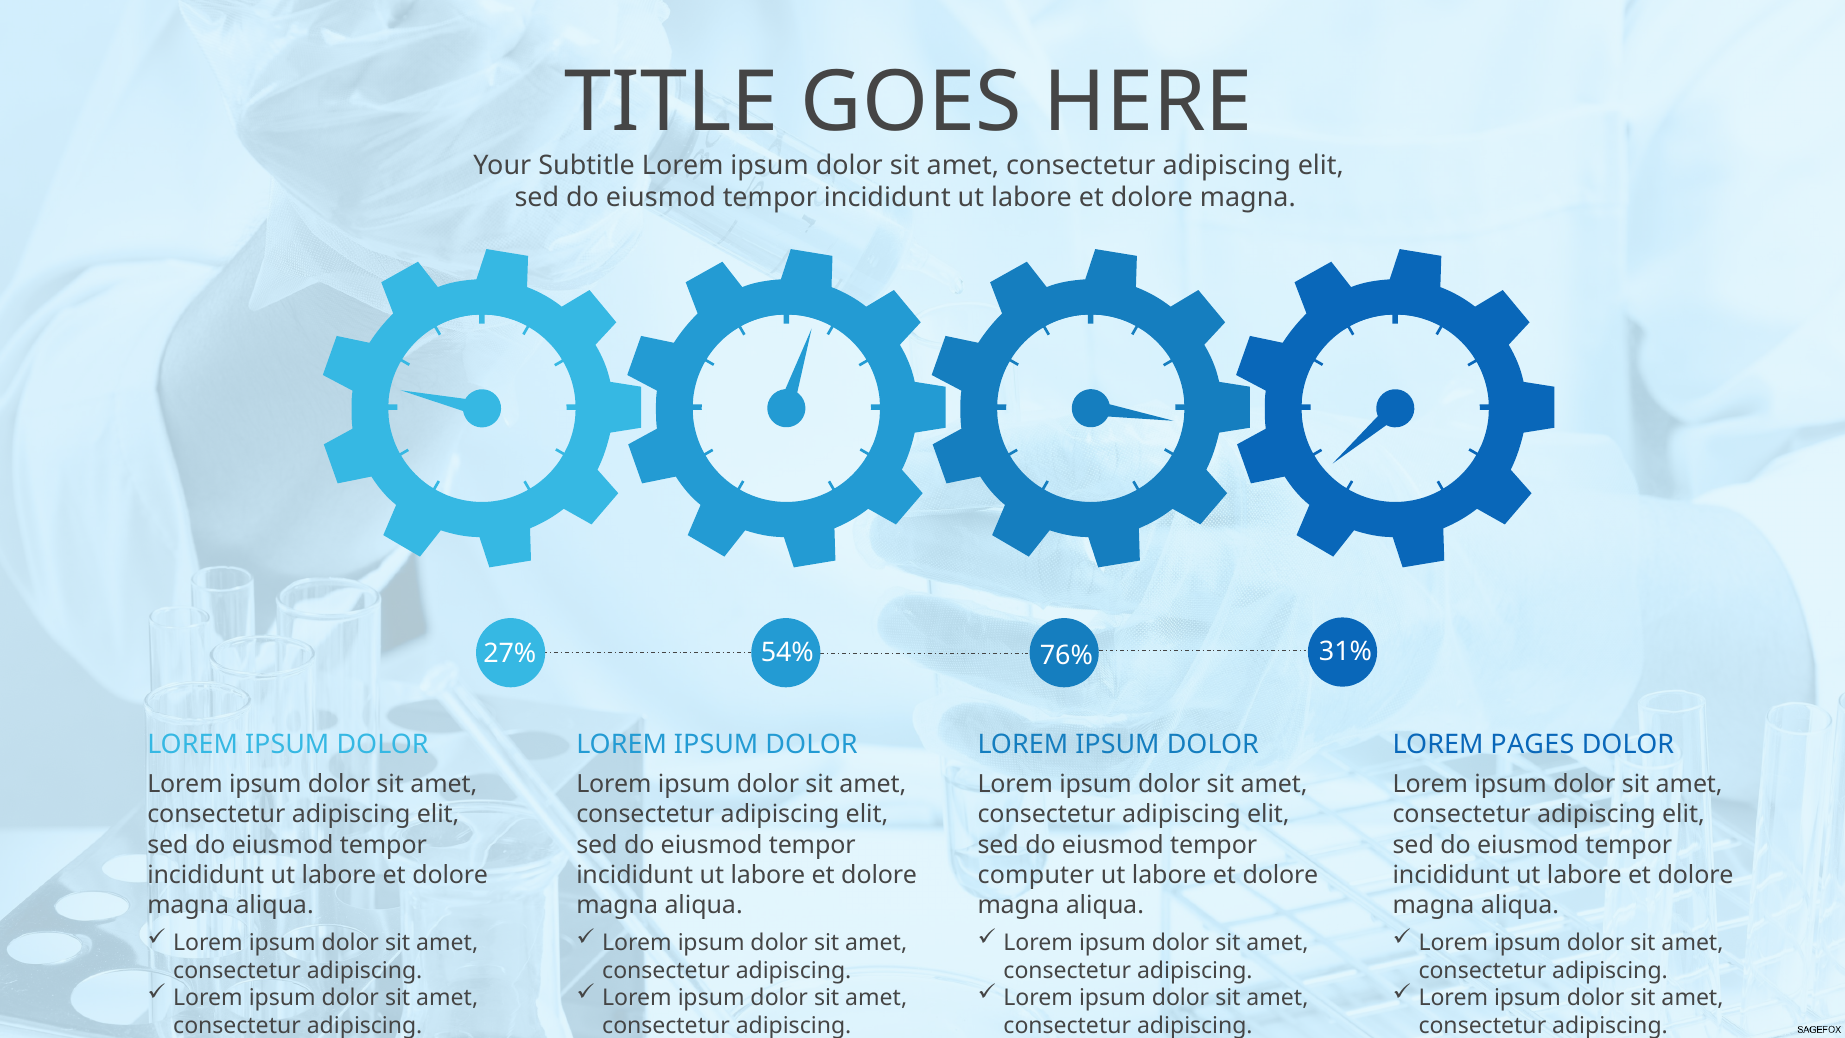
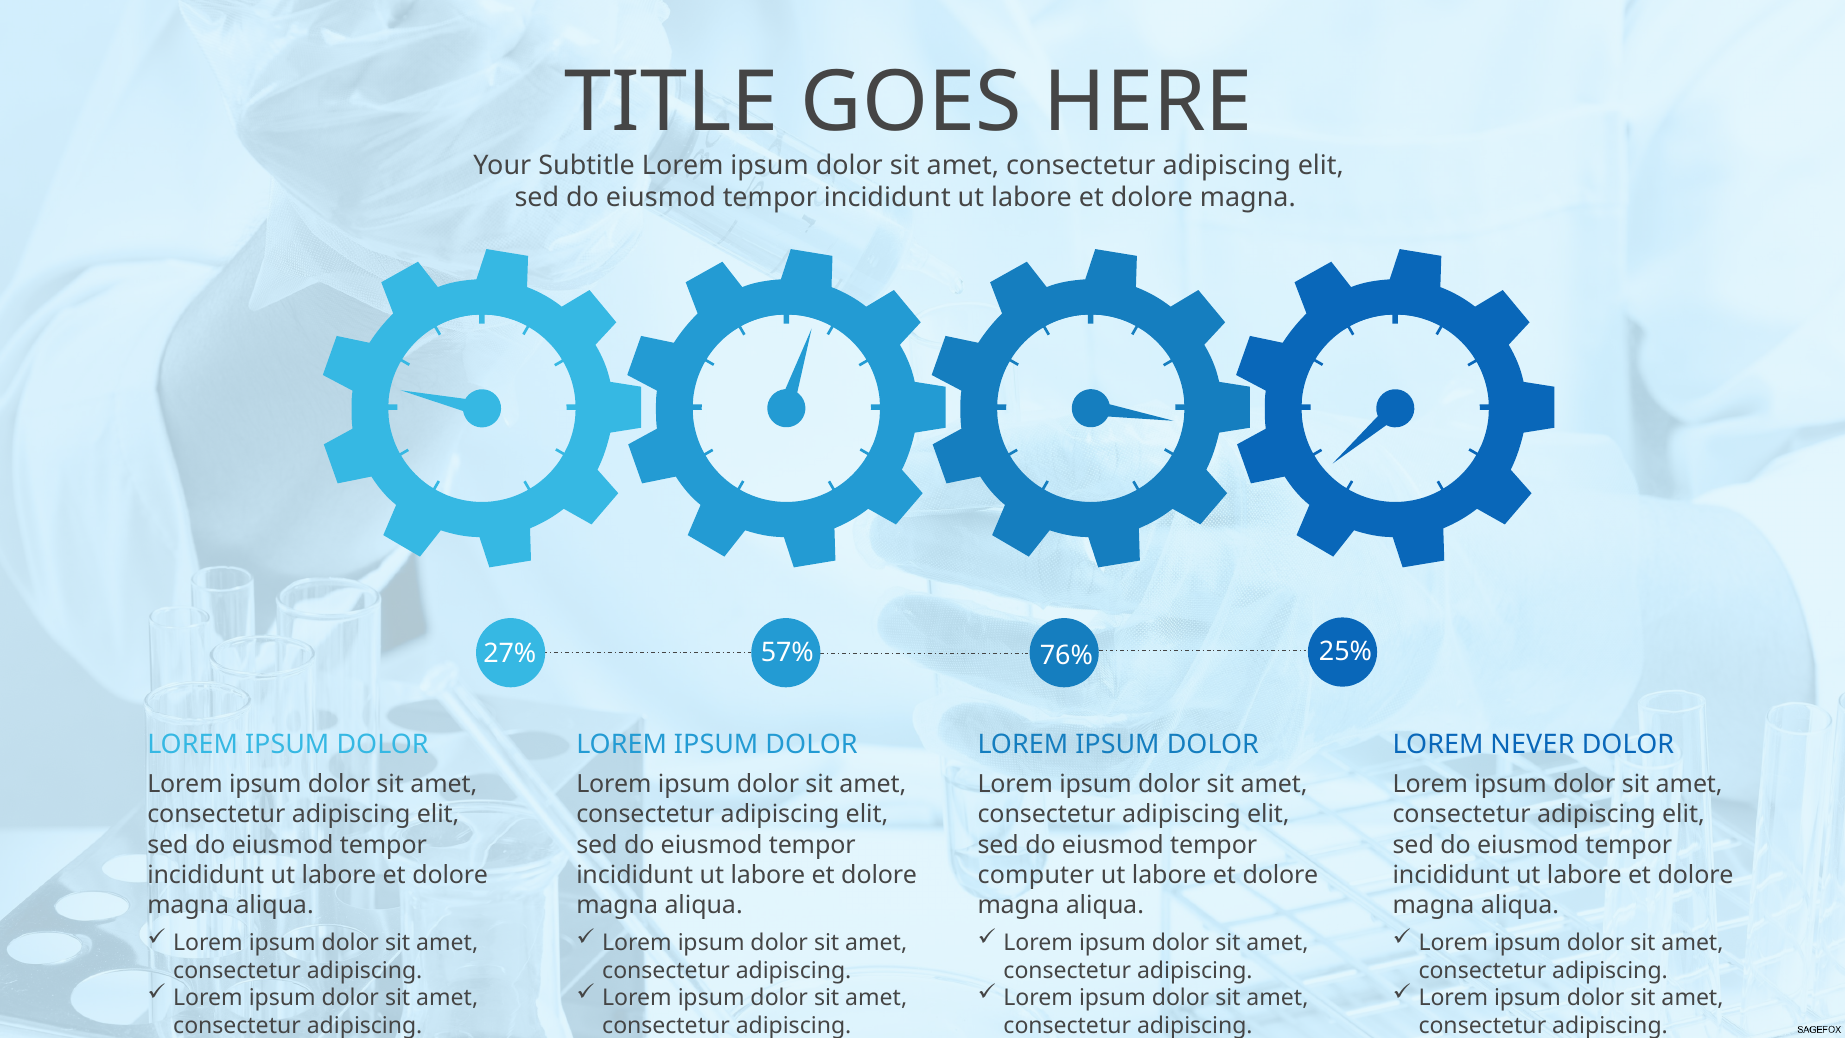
54%: 54% -> 57% (787, 653)
31%: 31% -> 25% (1345, 652)
PAGES: PAGES -> NEVER (1532, 744)
